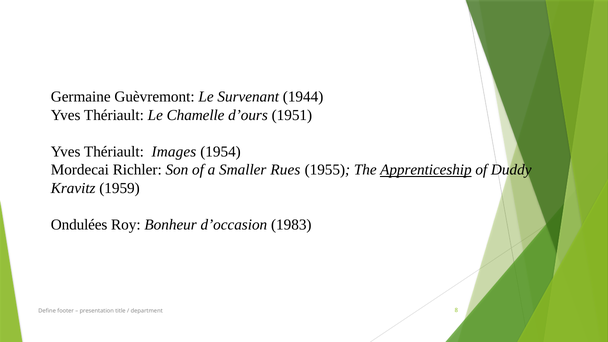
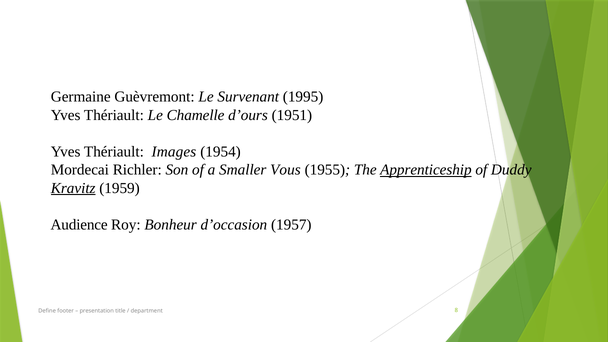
1944: 1944 -> 1995 (303, 97)
Rues: Rues -> Vous (285, 170)
Kravitz underline: none -> present (73, 188)
Ondulées: Ondulées -> Audience (79, 225)
1983: 1983 -> 1957 (291, 225)
